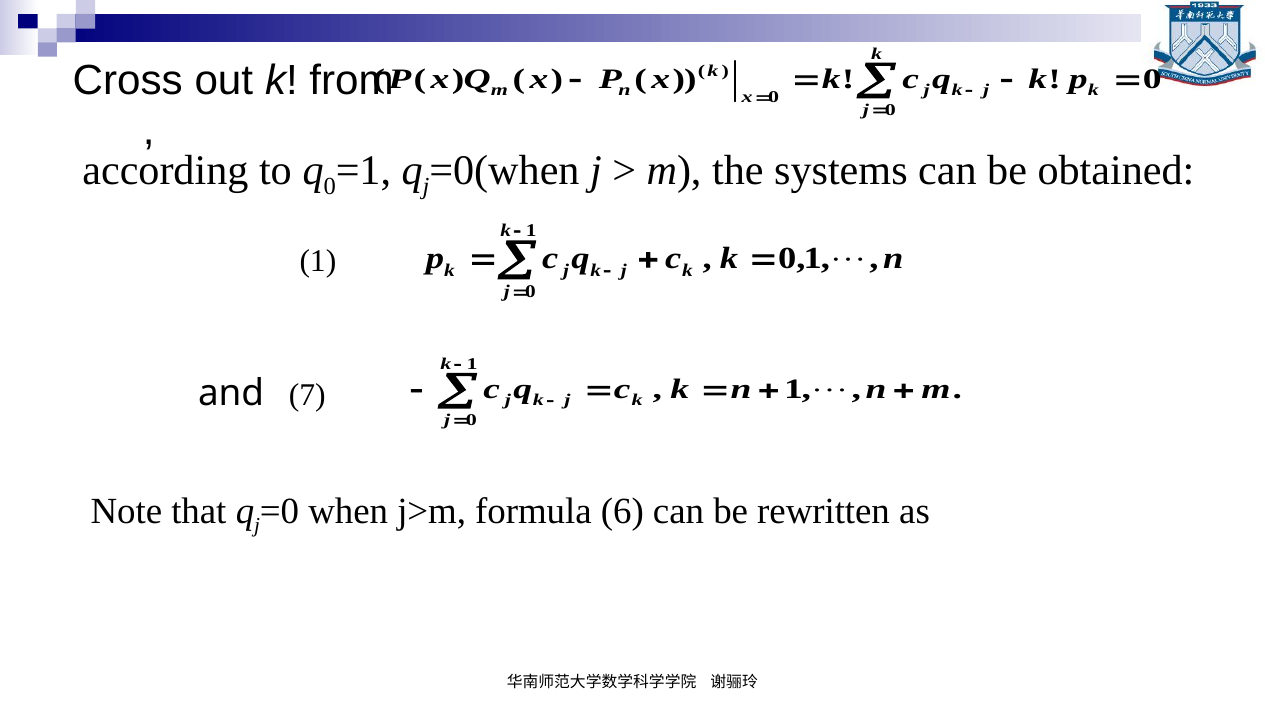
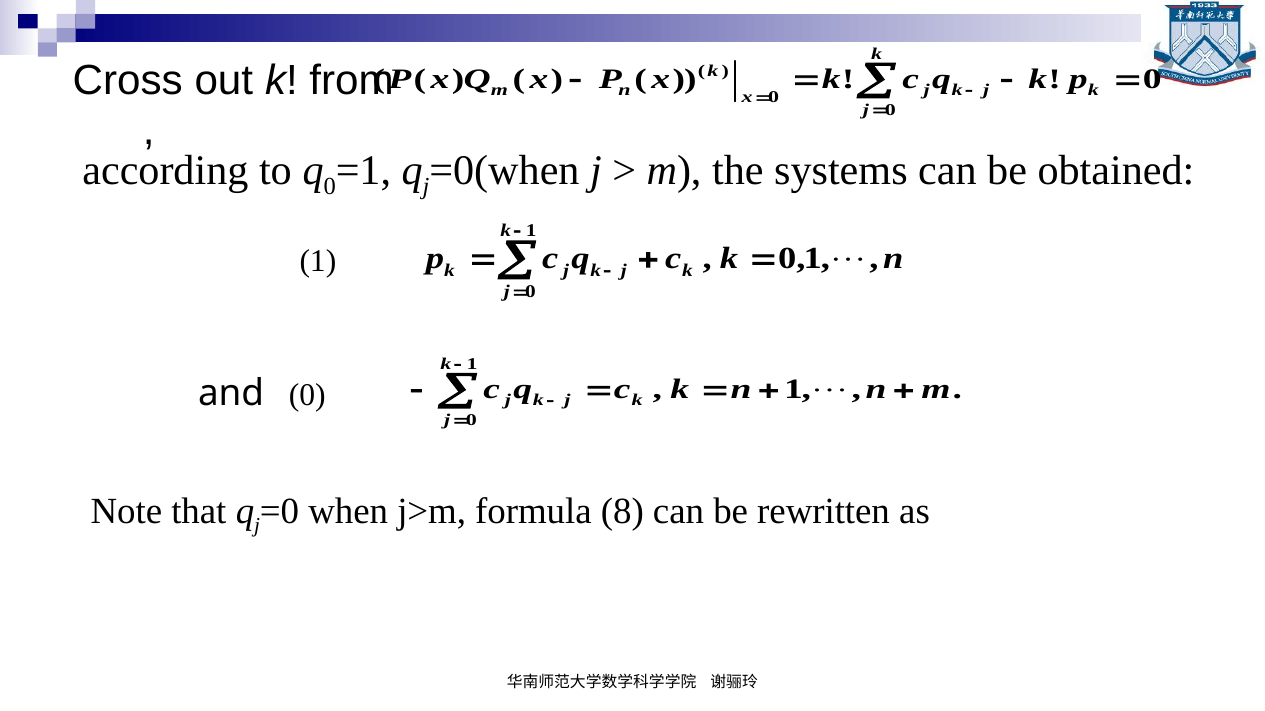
and 7: 7 -> 0 (307, 396)
6: 6 -> 8 (622, 511)
